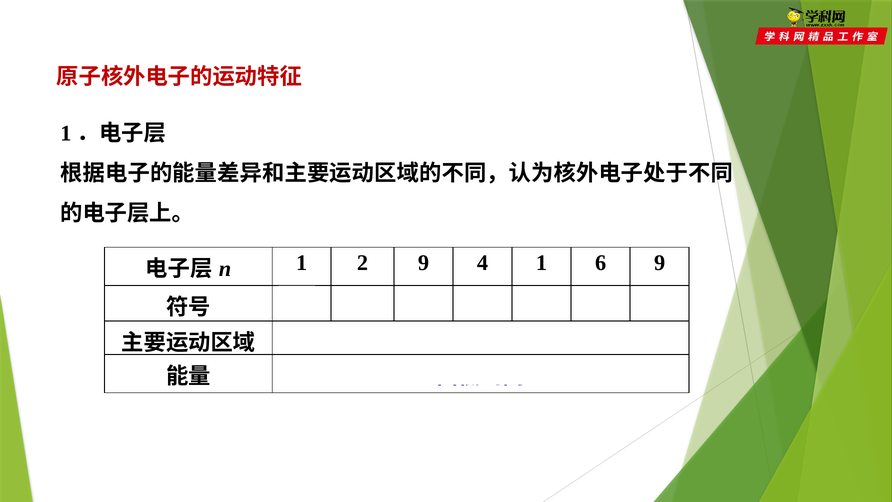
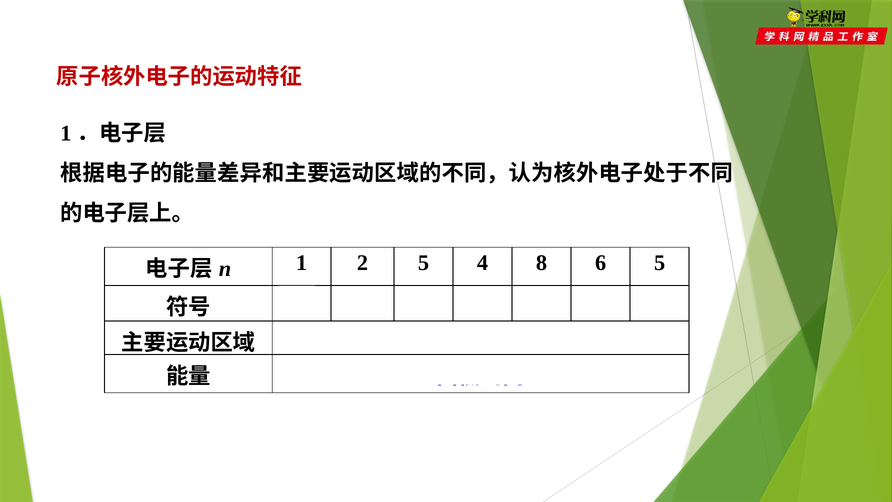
2 9: 9 -> 5 (423, 263)
4 1: 1 -> 8 (542, 263)
6 9: 9 -> 5 (660, 263)
